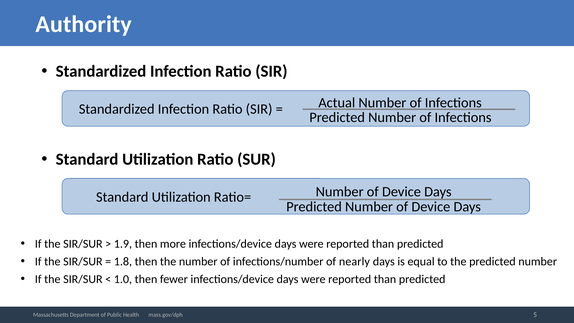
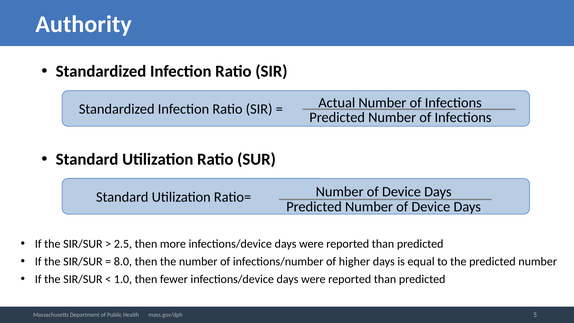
1.9: 1.9 -> 2.5 (123, 244)
1.8: 1.8 -> 8.0 (123, 261)
nearly: nearly -> higher (354, 261)
